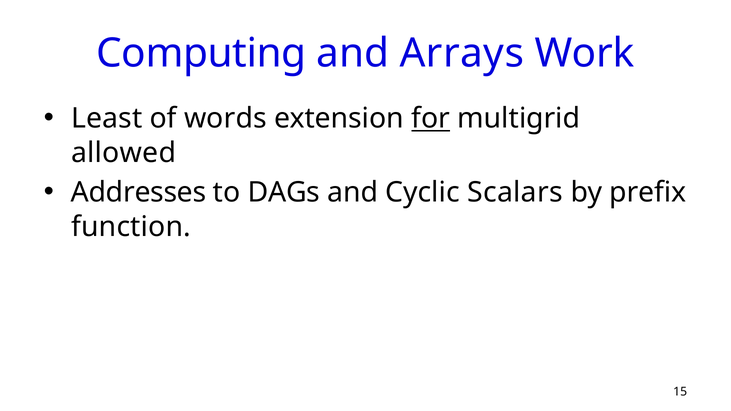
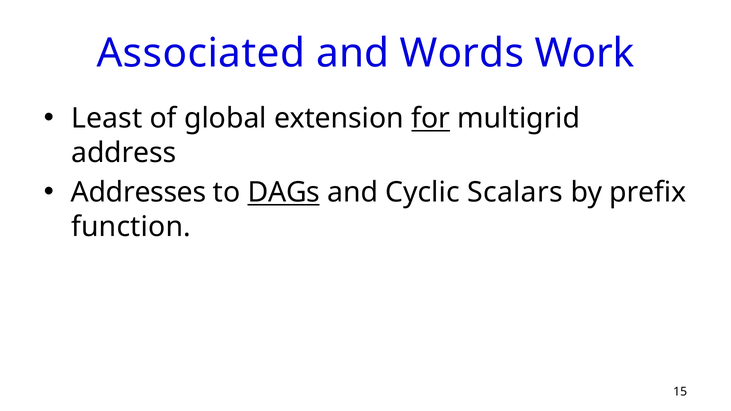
Computing: Computing -> Associated (201, 54)
Arrays: Arrays -> Words (462, 54)
words: words -> global (225, 119)
allowed: allowed -> address (124, 153)
DAGs underline: none -> present (284, 193)
